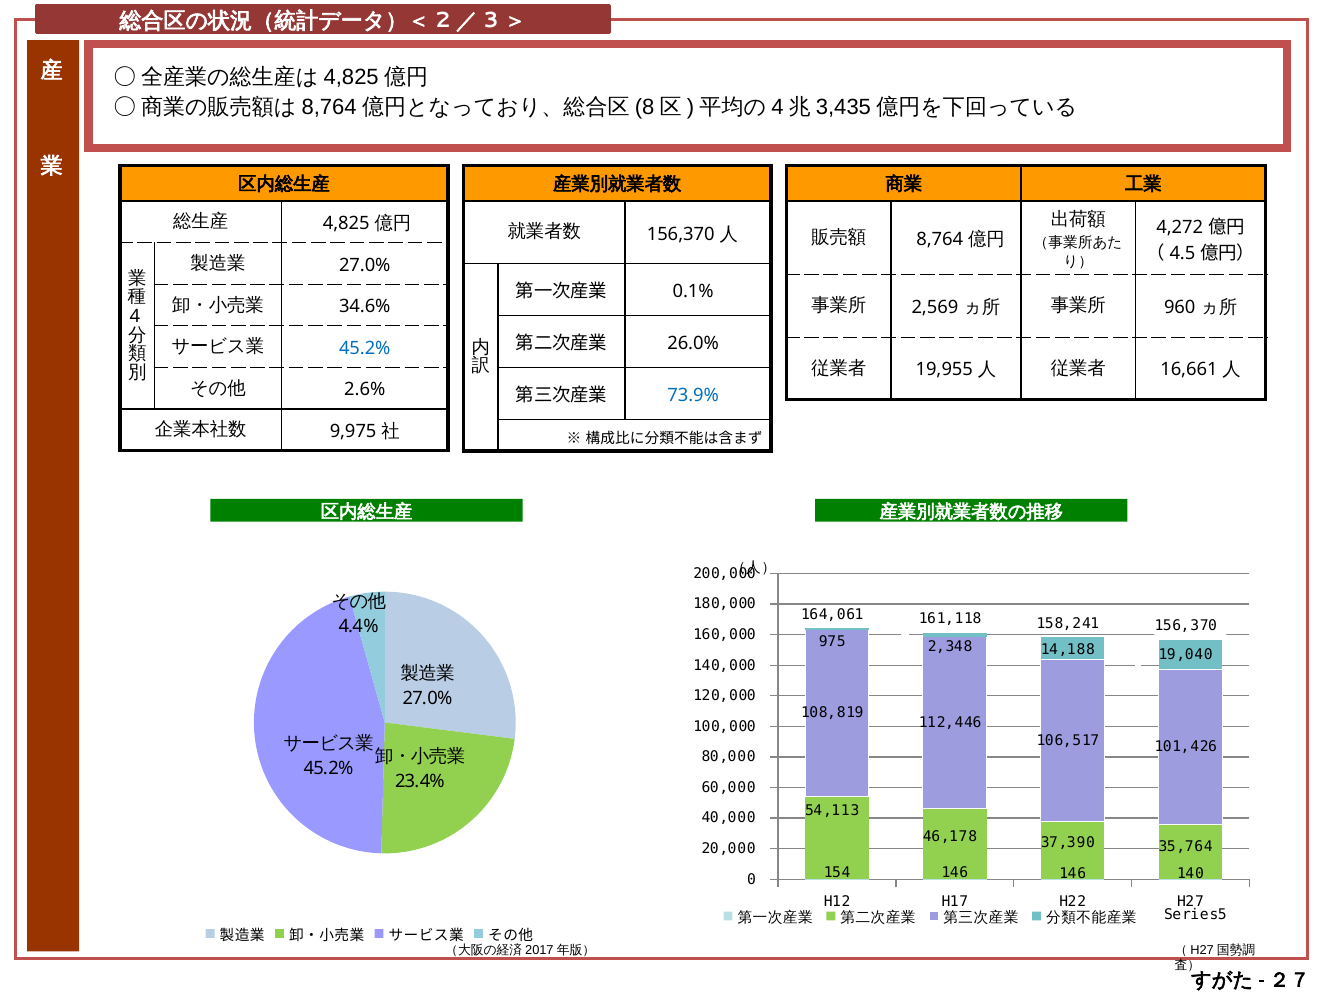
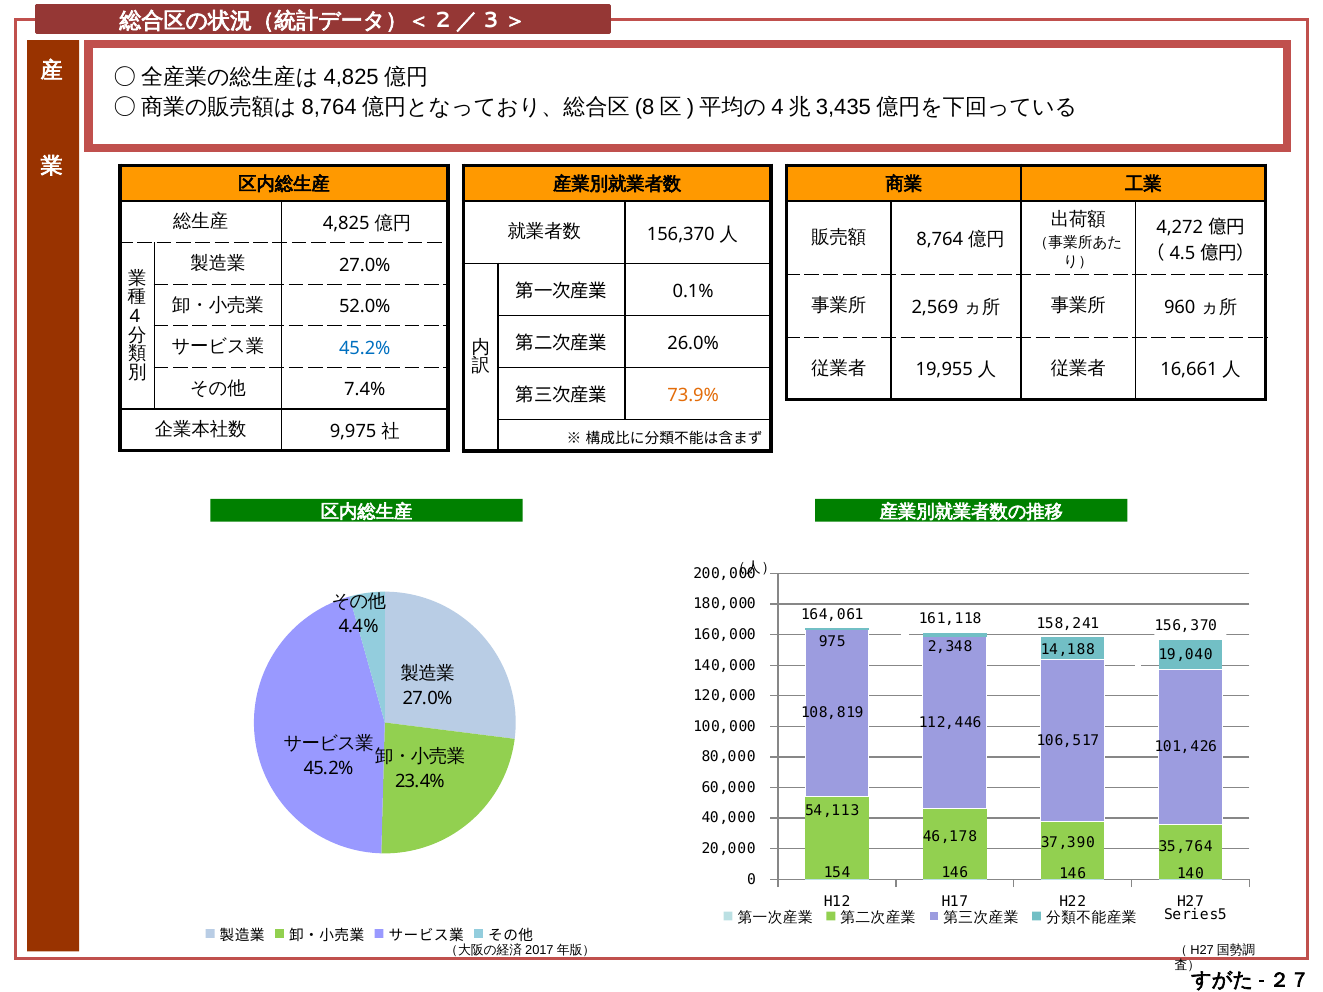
34.6%: 34.6% -> 52.0% (365, 307)
2.6%: 2.6% -> 7.4% (365, 390)
73.9% colour: blue -> orange (693, 395)
